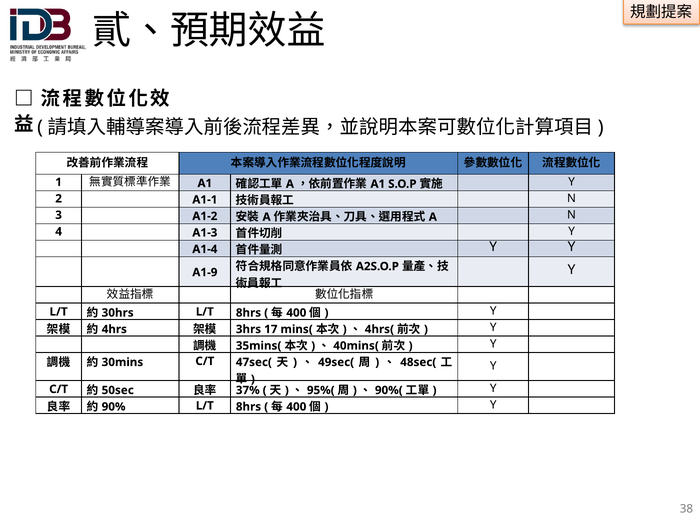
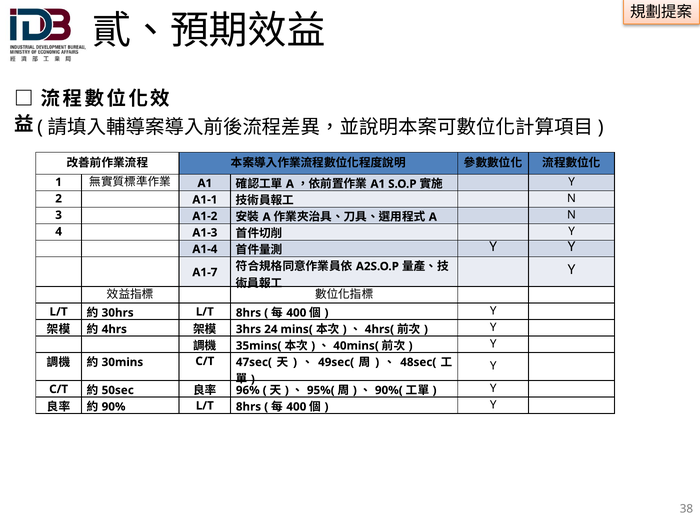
A1-9: A1-9 -> A1-7 (205, 272)
17: 17 -> 24 (271, 329)
37%: 37% -> 96% (248, 390)
